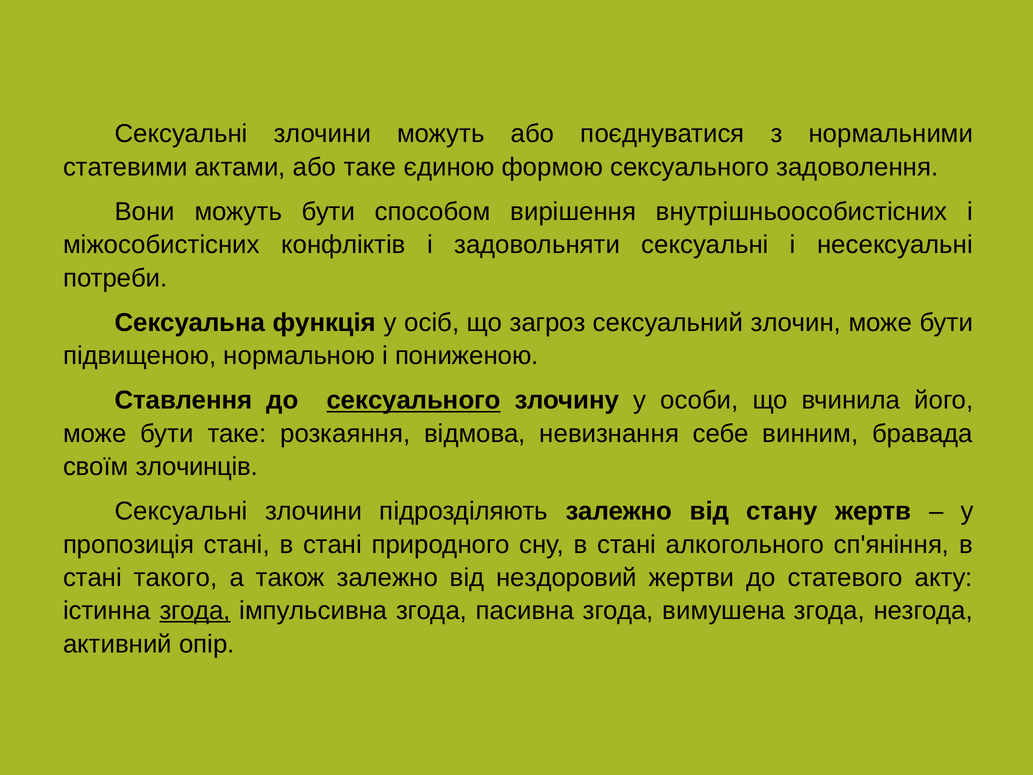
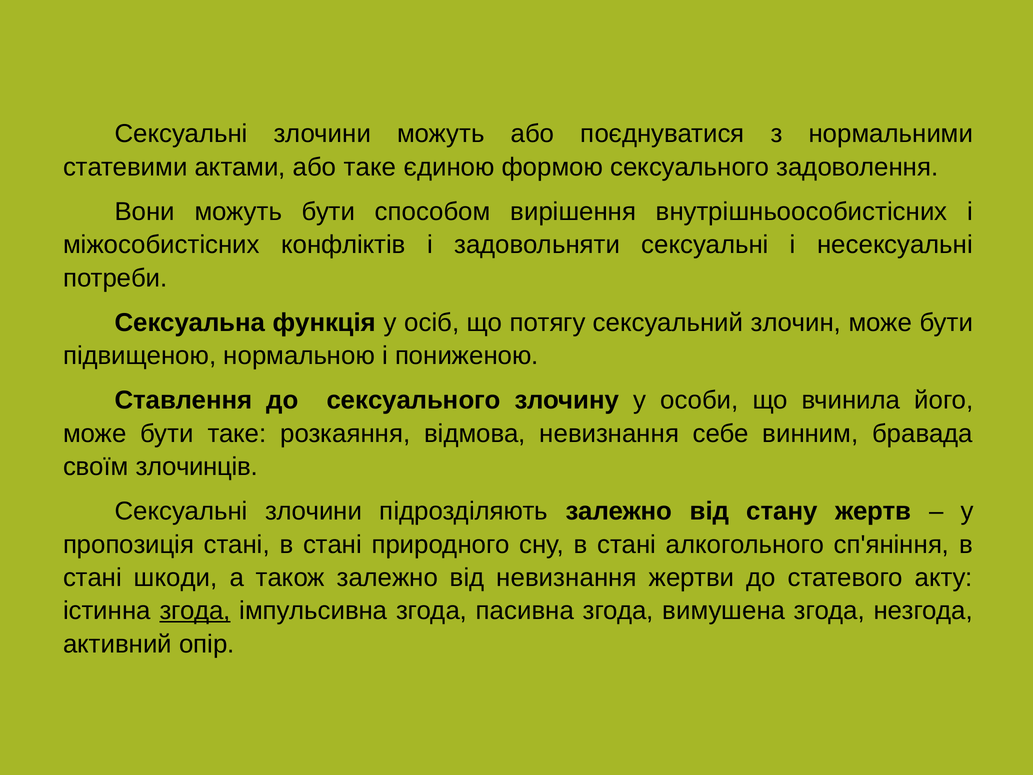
загроз: загроз -> потягу (548, 323)
сексуального underline: present -> none (414, 400)
такого: такого -> шкоди (176, 578)
від нездоровий: нездоровий -> невизнання (567, 578)
